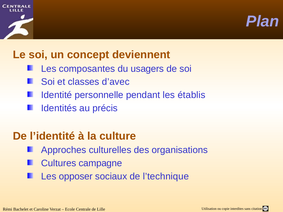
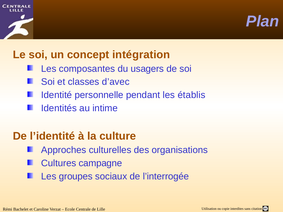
deviennent: deviennent -> intégration (141, 55)
précis: précis -> intime (105, 108)
opposer: opposer -> groupes (76, 177)
l’technique: l’technique -> l’interrogée (166, 177)
